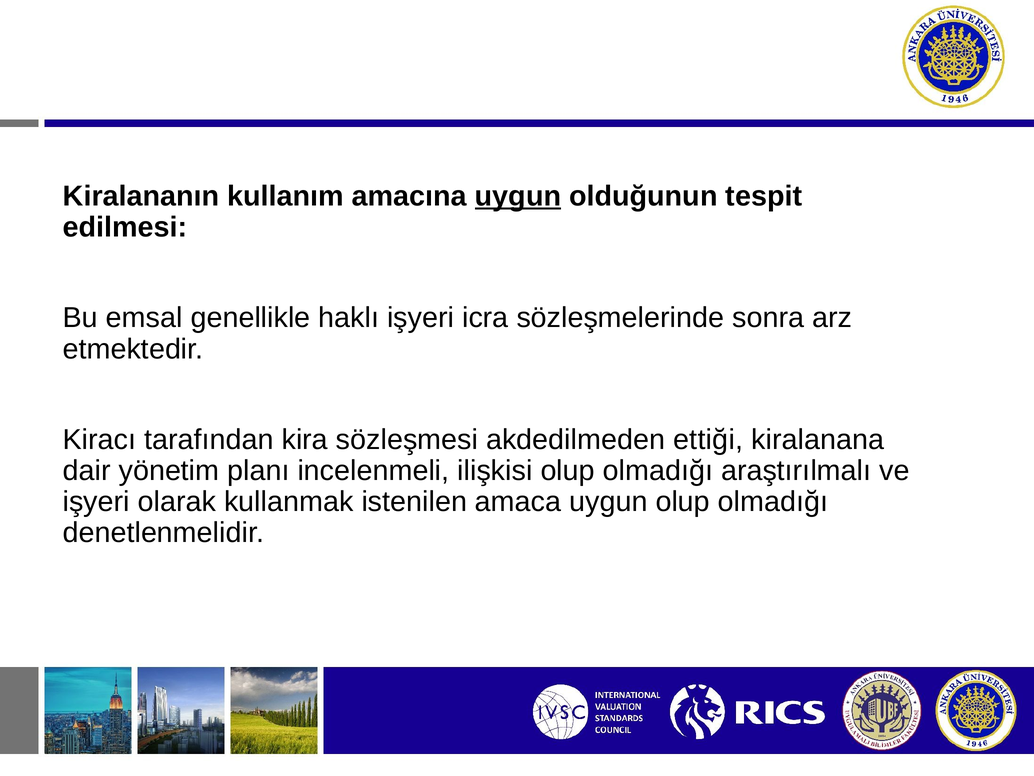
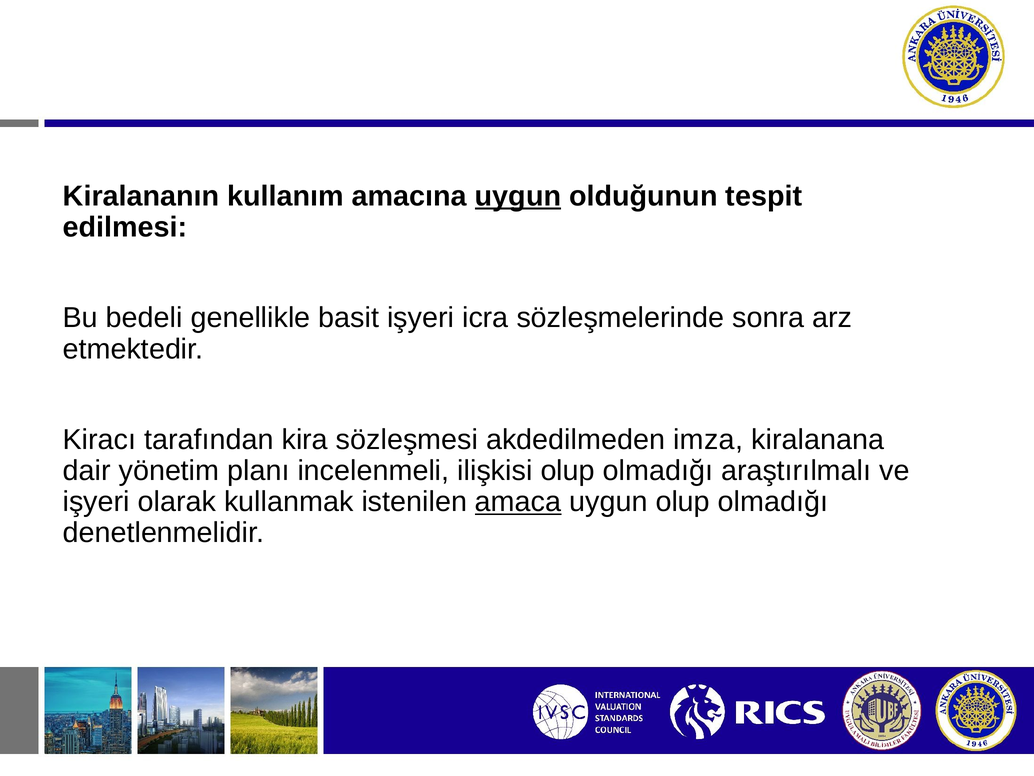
emsal: emsal -> bedeli (144, 318)
haklı: haklı -> basit (349, 318)
ettiği: ettiği -> imza (708, 440)
amaca underline: none -> present (518, 502)
